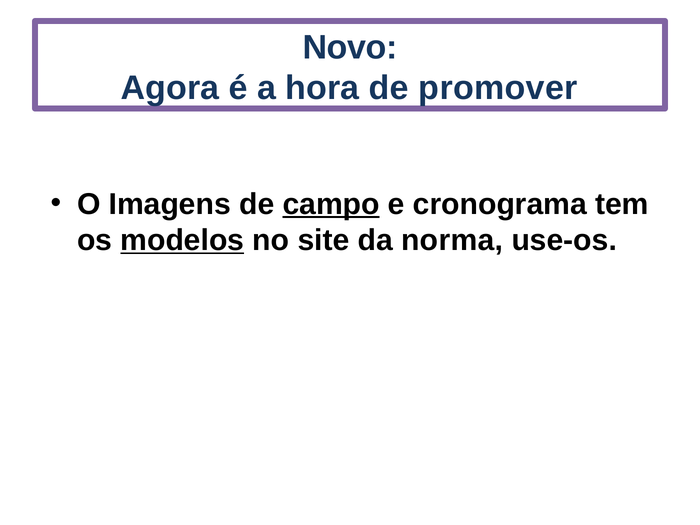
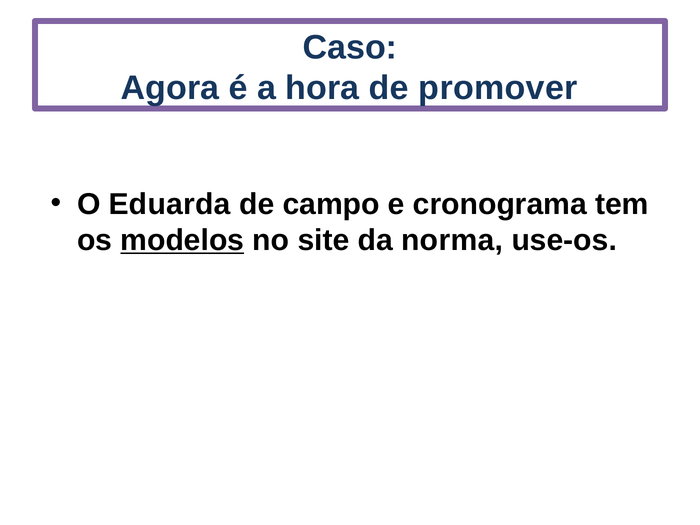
Novo: Novo -> Caso (350, 47)
Imagens: Imagens -> Eduarda (170, 204)
campo underline: present -> none (331, 204)
